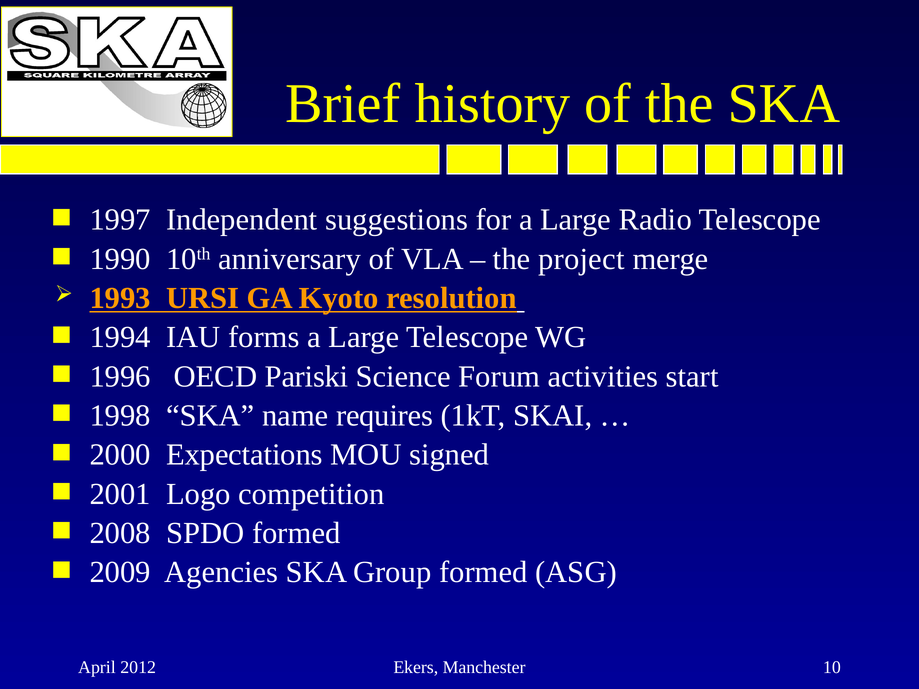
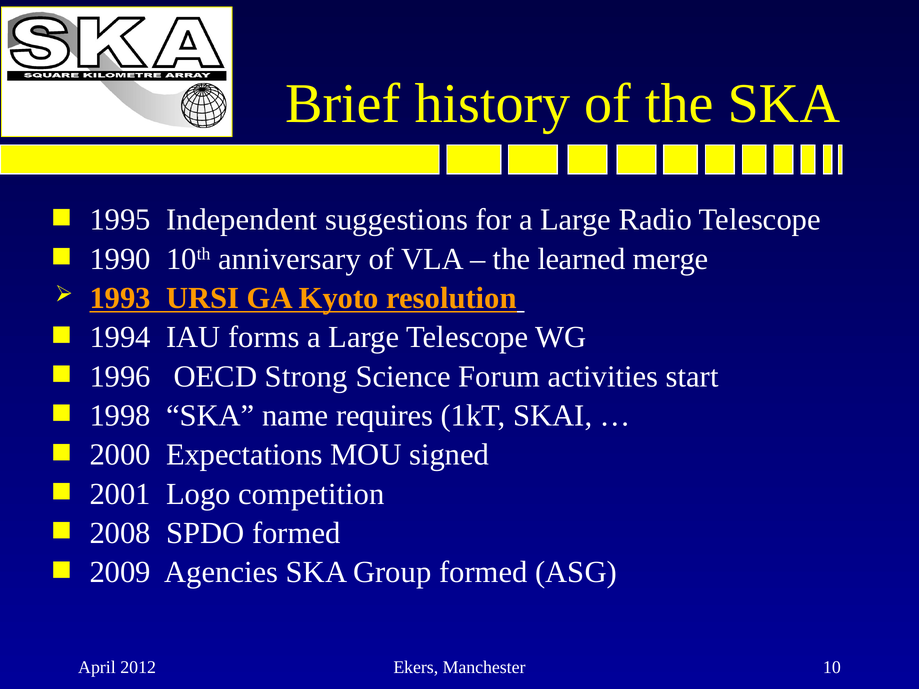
1997: 1997 -> 1995 (120, 220)
project: project -> learned (582, 259)
Pariski: Pariski -> Strong (306, 377)
